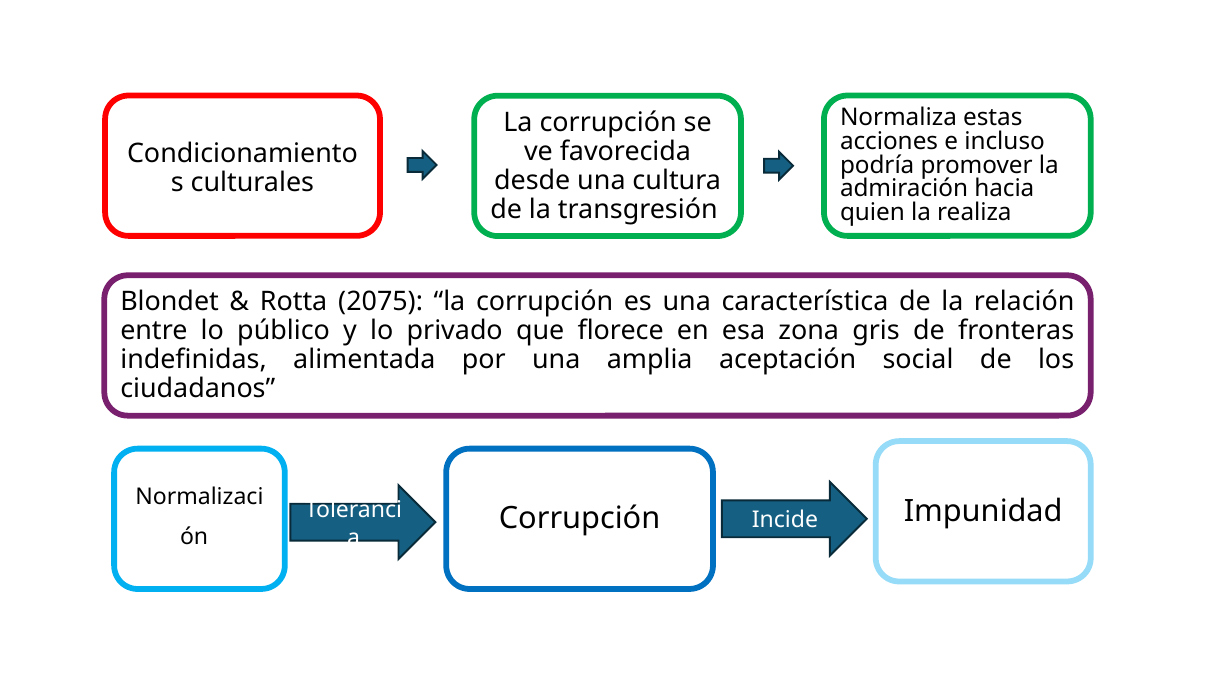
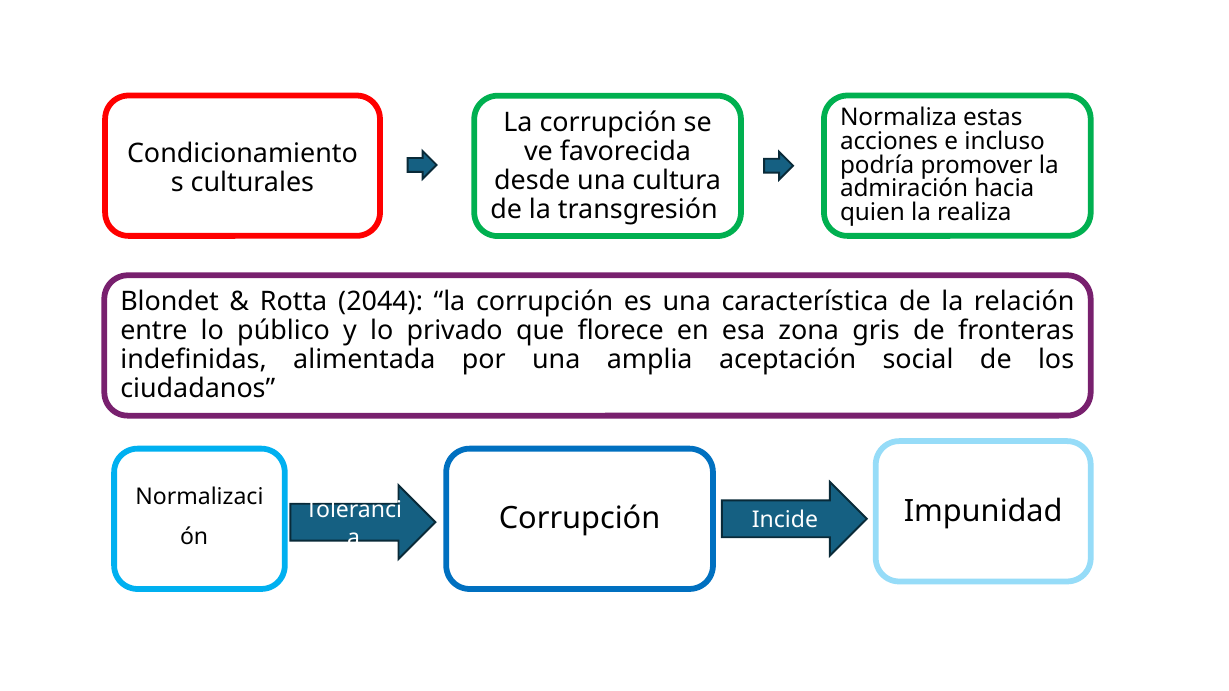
2075: 2075 -> 2044 (381, 302)
